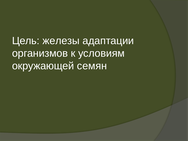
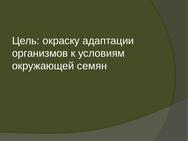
железы: железы -> окраску (61, 41)
